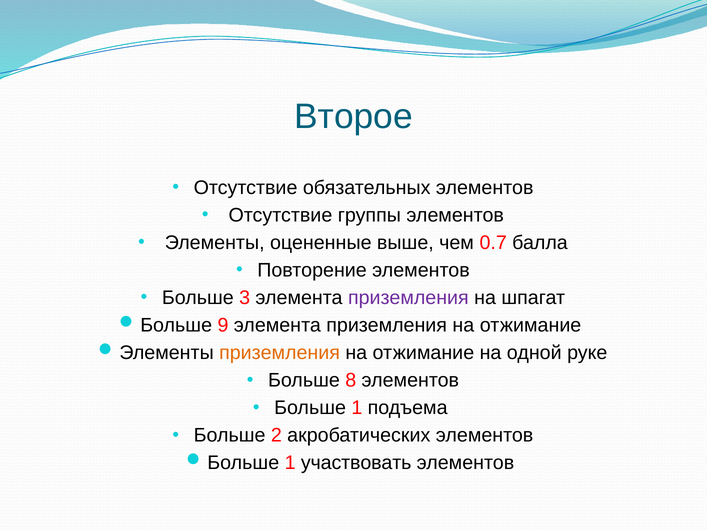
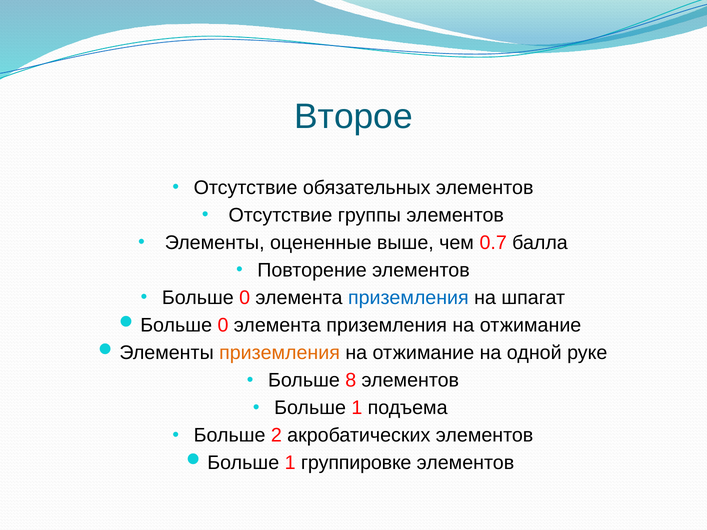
Больше 3: 3 -> 0 (245, 298)
приземления colour: purple -> blue (408, 298)
9: 9 -> 0 (223, 326)
участвовать: участвовать -> группировке (356, 463)
